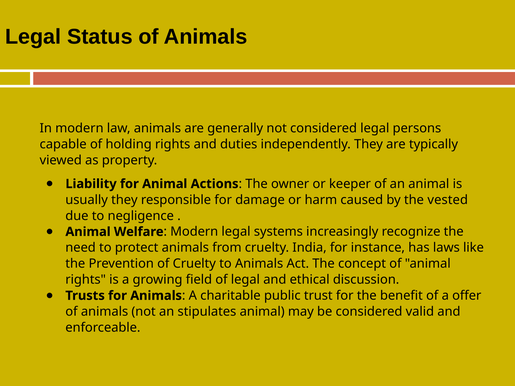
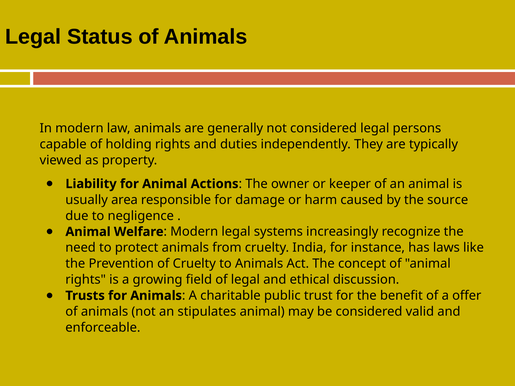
usually they: they -> area (124, 200)
vested: vested -> source (448, 200)
